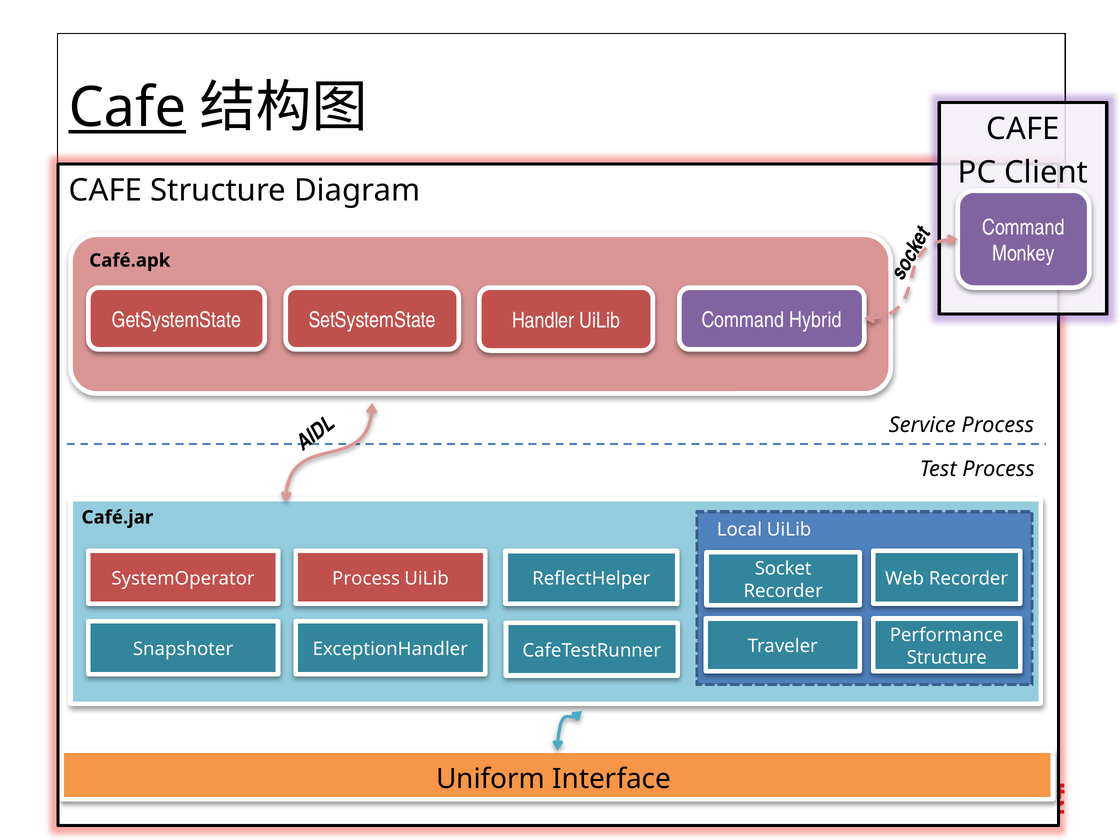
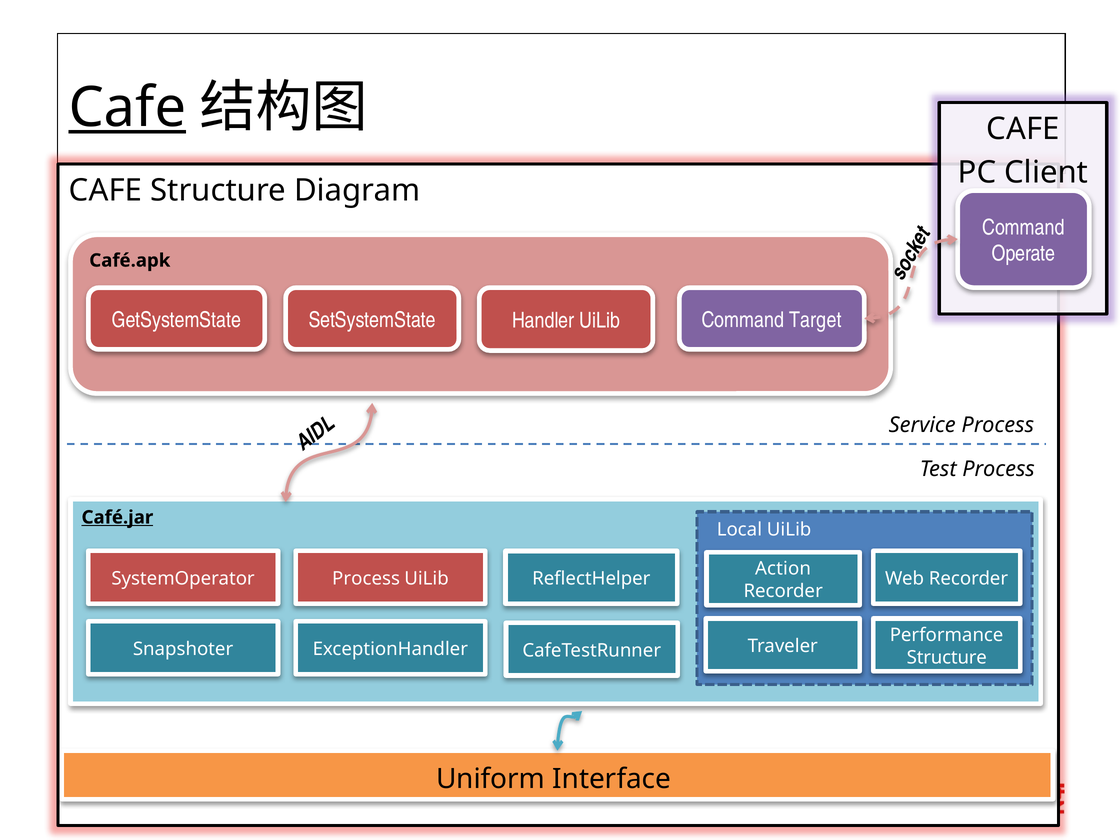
Monkey: Monkey -> Operate (1024, 254)
Hybrid: Hybrid -> Target (815, 320)
Café.jar underline: none -> present (117, 517)
Socket: Socket -> Action (783, 569)
